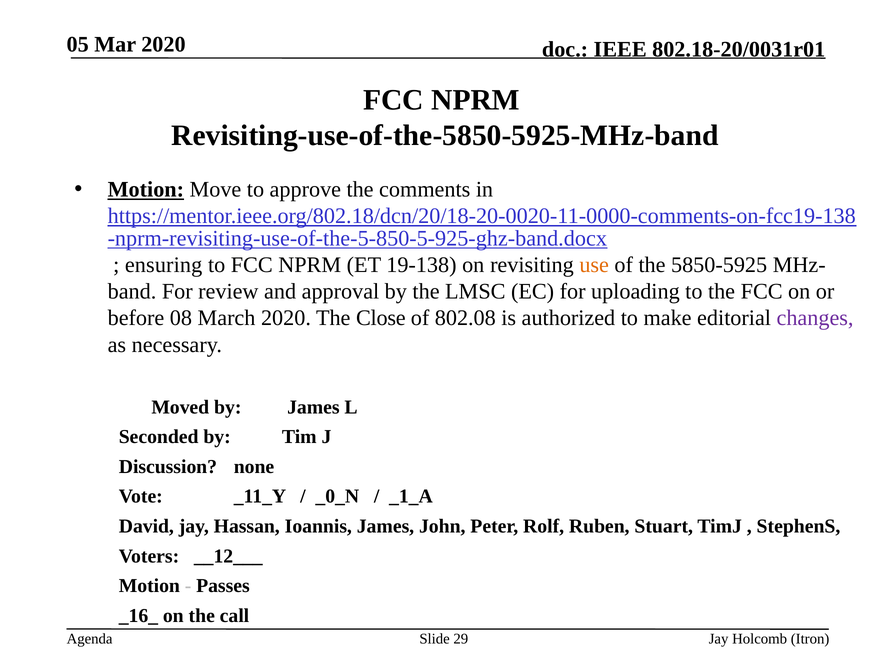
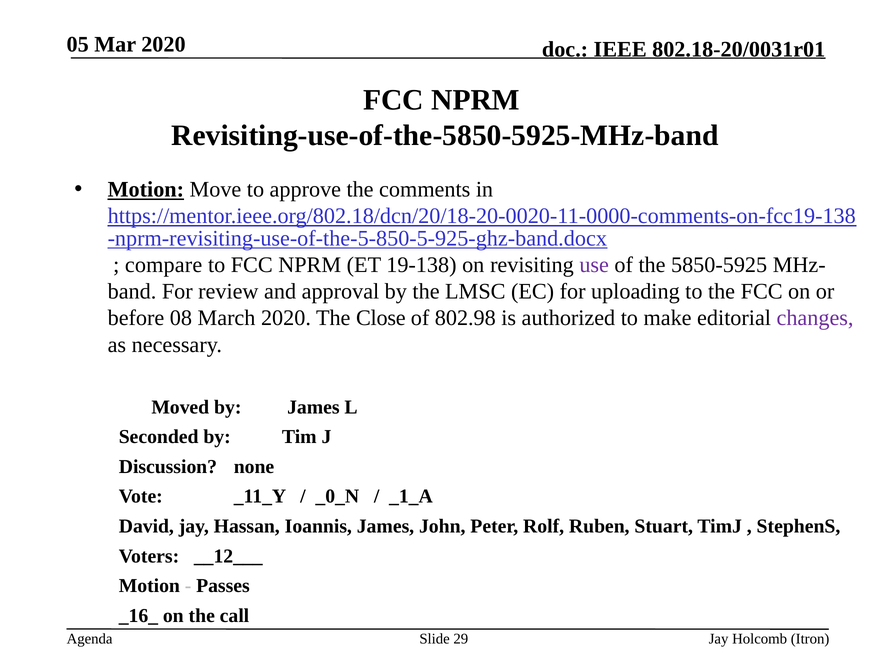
ensuring: ensuring -> compare (164, 265)
use colour: orange -> purple (594, 265)
802.08: 802.08 -> 802.98 (465, 318)
